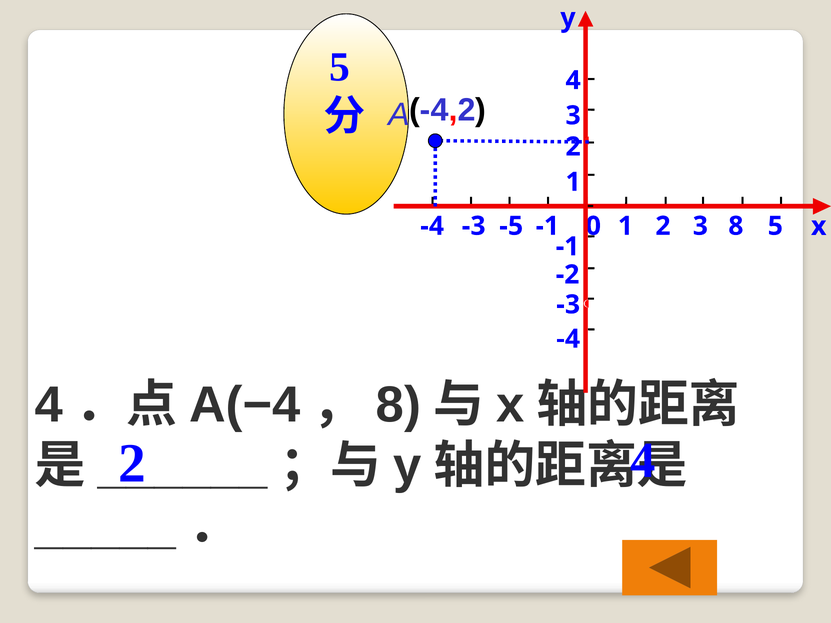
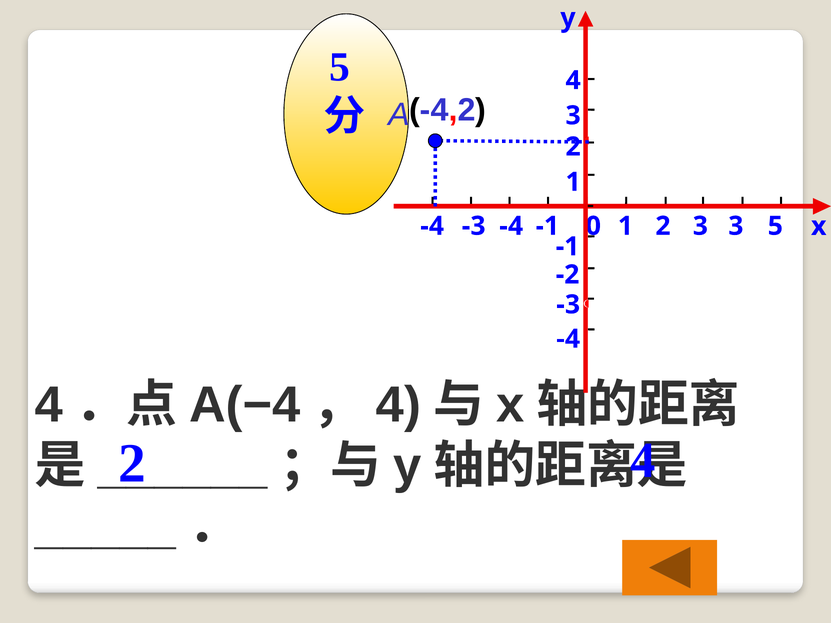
-5: -5 -> -4 (511, 226)
3 8: 8 -> 3 (736, 226)
8: 8 -> 4 (398, 405)
